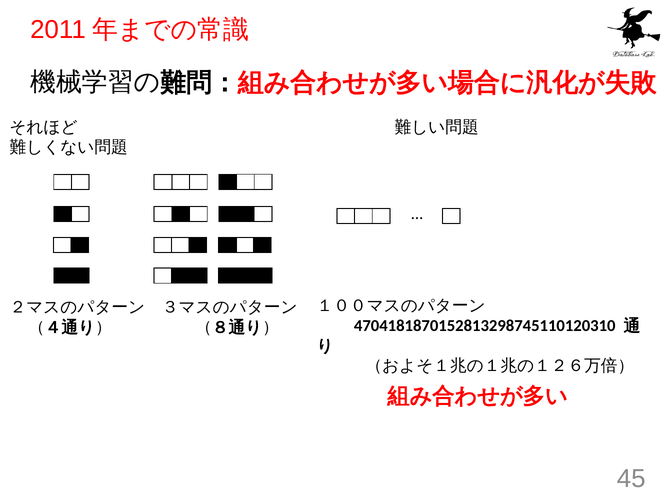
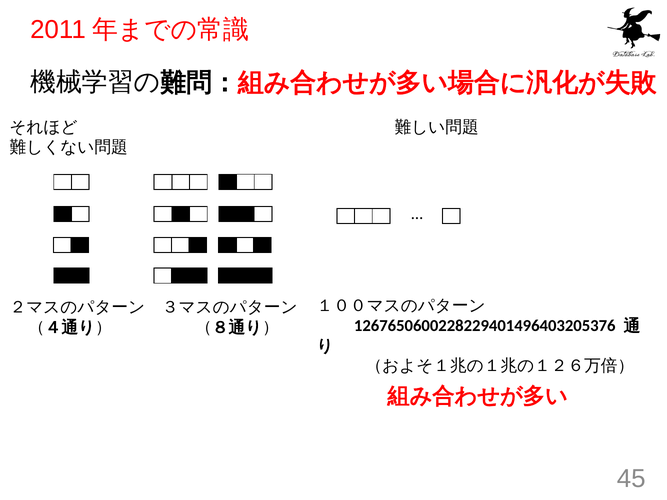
4704181870152813298745110120310: 4704181870152813298745110120310 -> 1267650600228229401496403205376 (485, 326)
